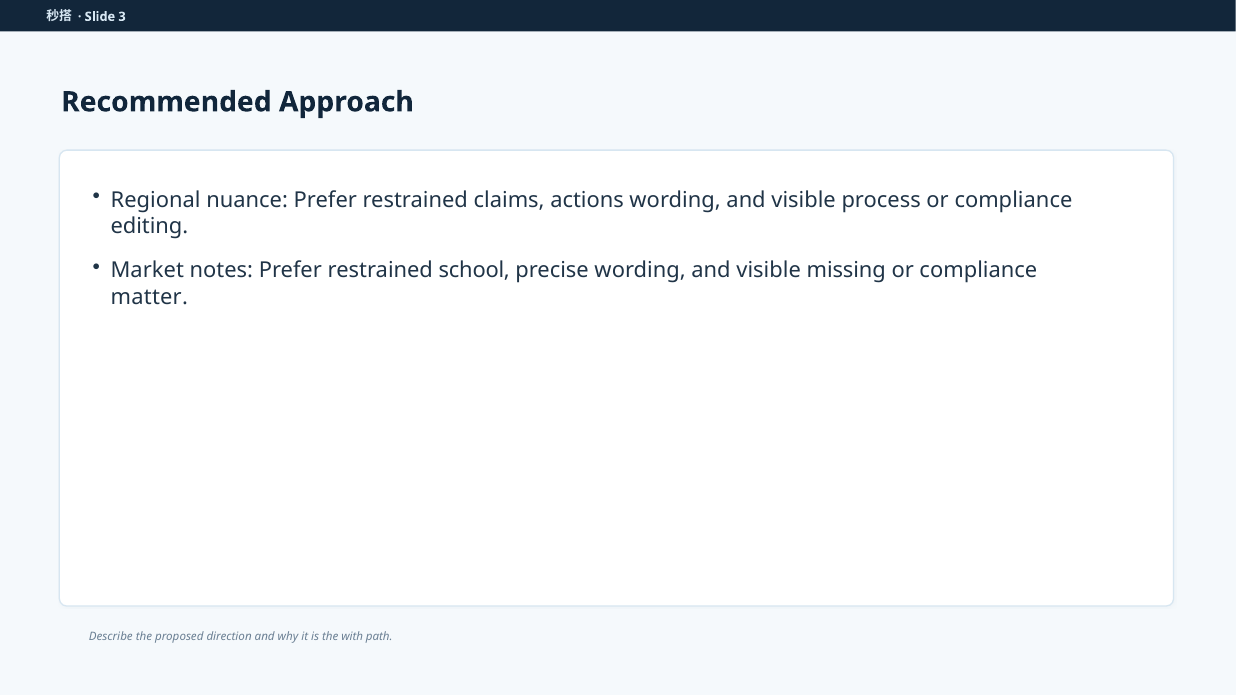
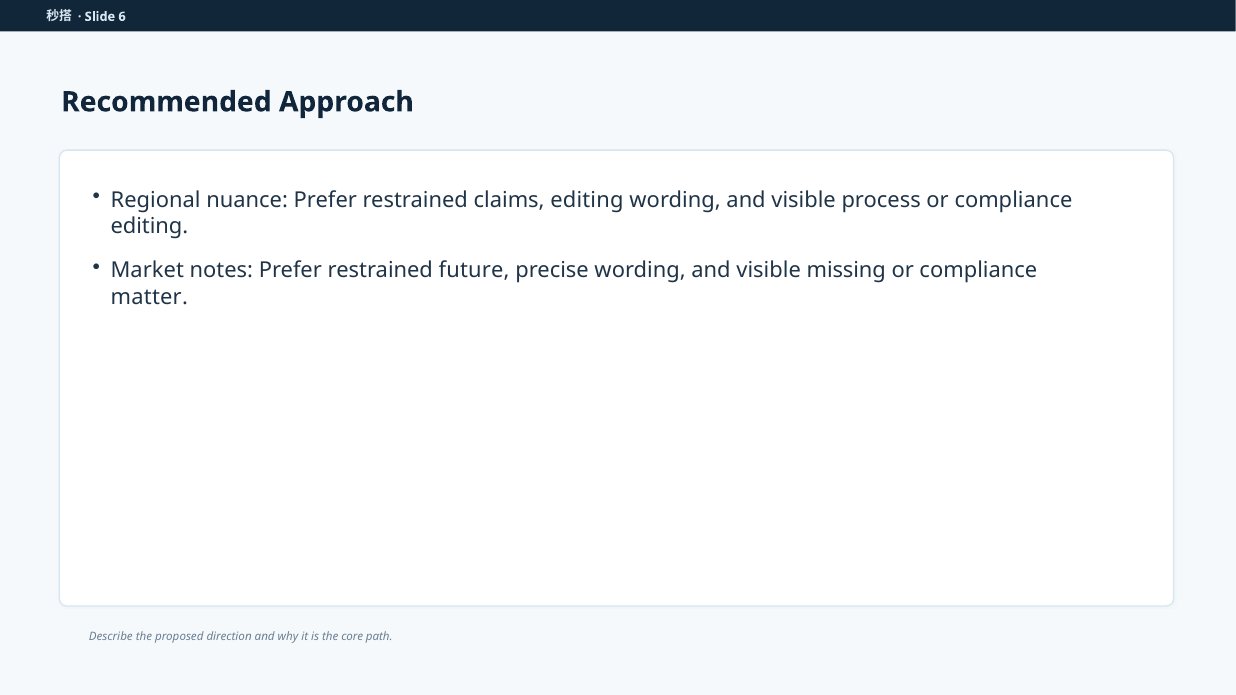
3: 3 -> 6 (122, 17)
claims actions: actions -> editing (587, 200)
school: school -> future (474, 271)
with: with -> core (352, 637)
